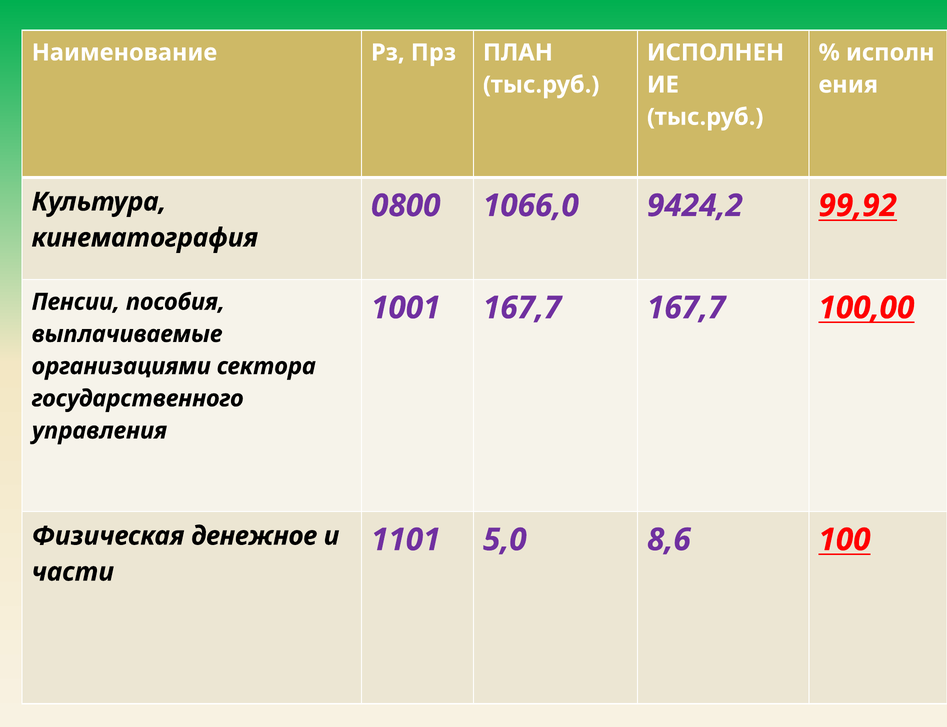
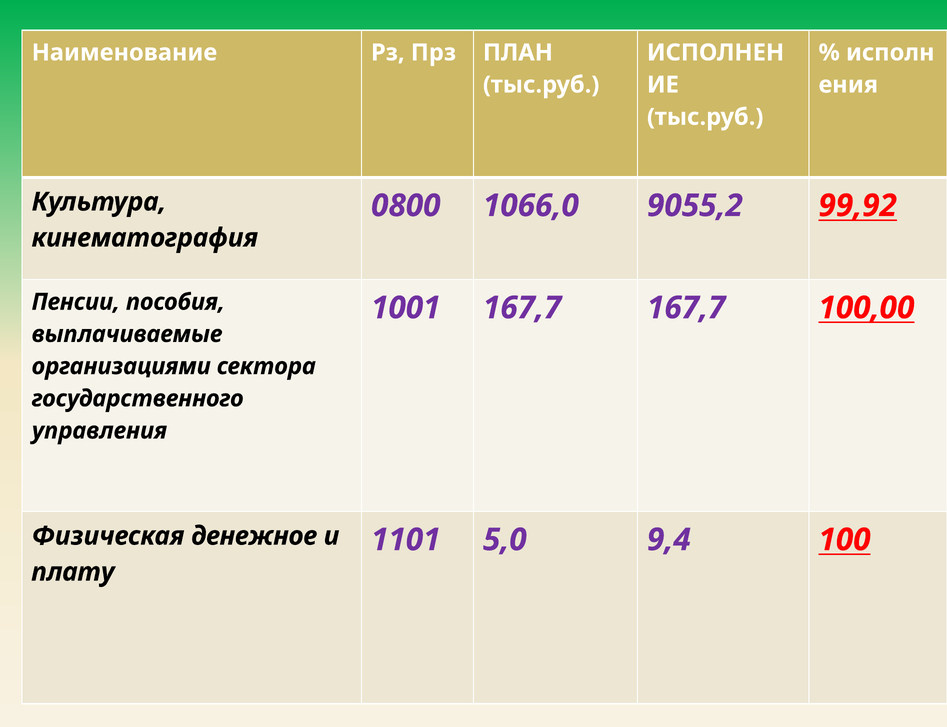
9424,2: 9424,2 -> 9055,2 (695, 206)
8,6: 8,6 -> 9,4 (669, 540)
части: части -> плату (73, 572)
